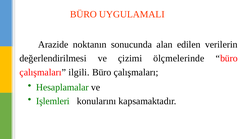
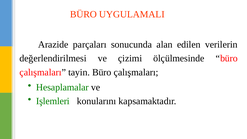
noktanın: noktanın -> parçaları (90, 45)
ölçmelerinde: ölçmelerinde -> ölçülmesinde (179, 58)
ilgili: ilgili -> tayin (79, 72)
